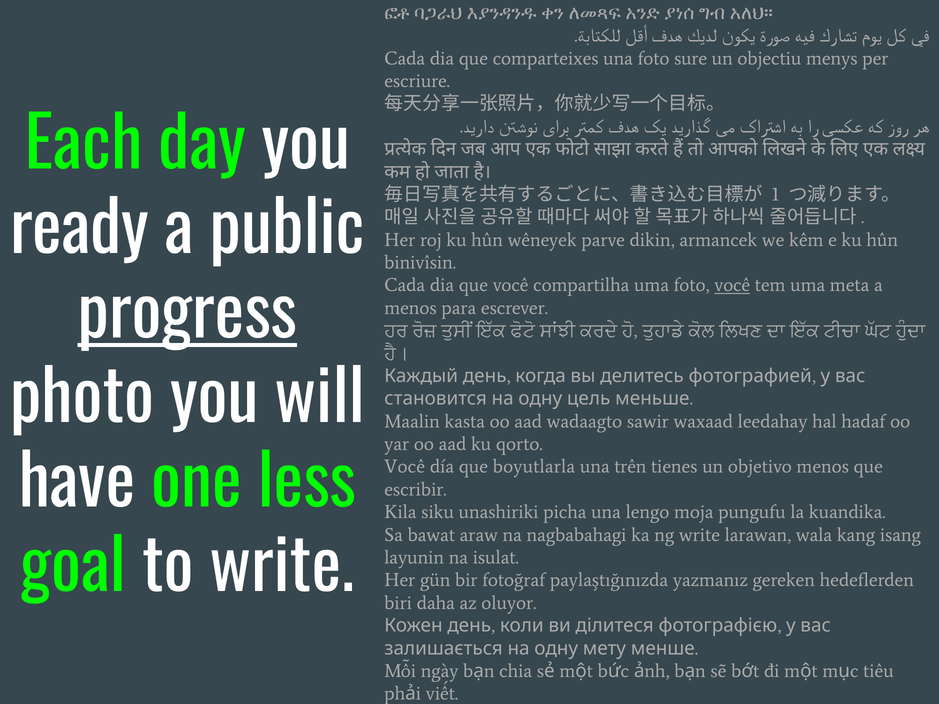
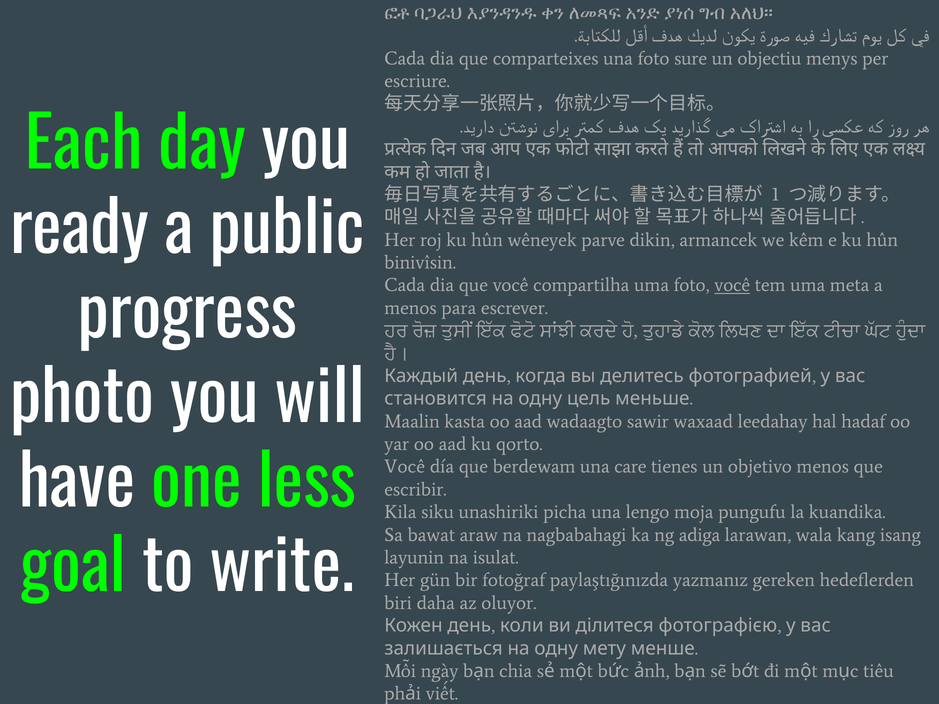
progress underline: present -> none (187, 315)
boyutlarla: boyutlarla -> berdewam (534, 467)
trên: trên -> care (630, 467)
ng write: write -> adiga (700, 535)
